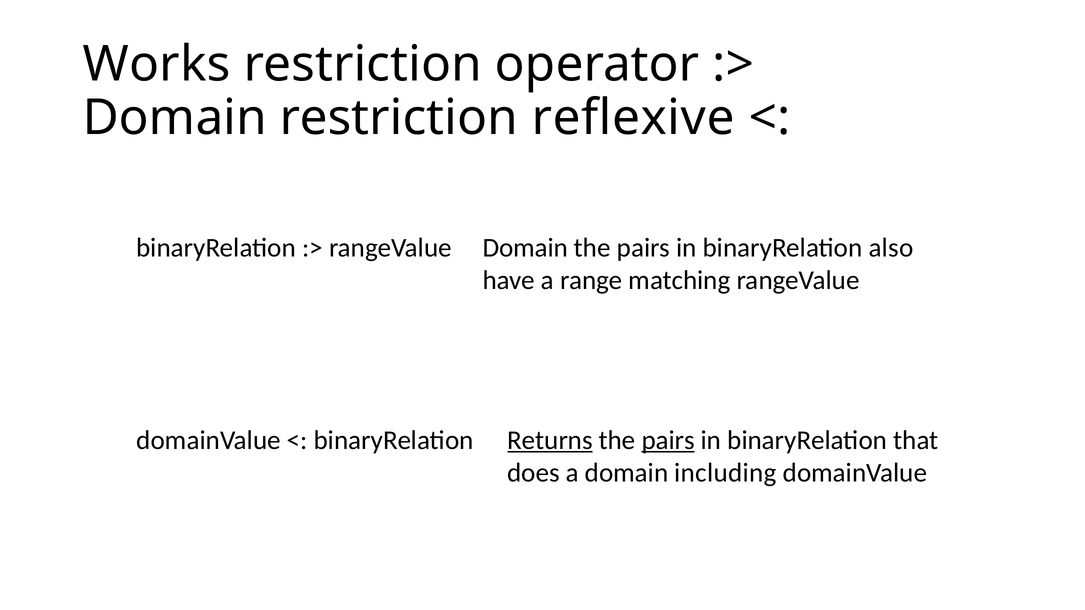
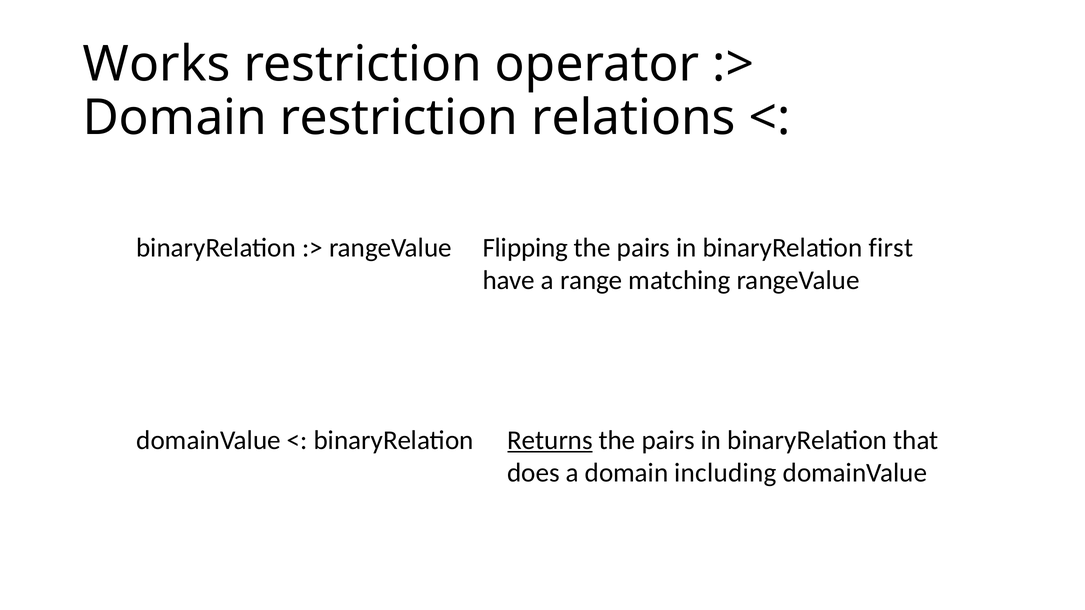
reflexive: reflexive -> relations (633, 118)
rangeValue Domain: Domain -> Flipping (525, 248)
also: also -> first (891, 248)
pairs underline: present -> none (668, 440)
